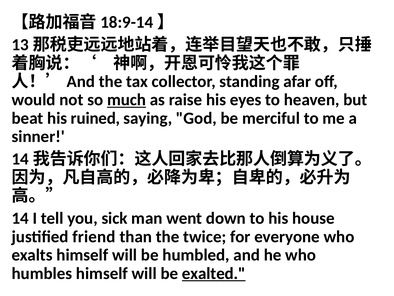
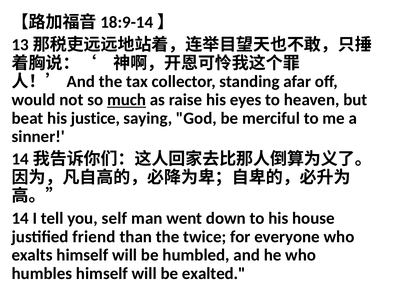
ruined: ruined -> justice (95, 118)
sick: sick -> self (114, 218)
exalted underline: present -> none (214, 273)
